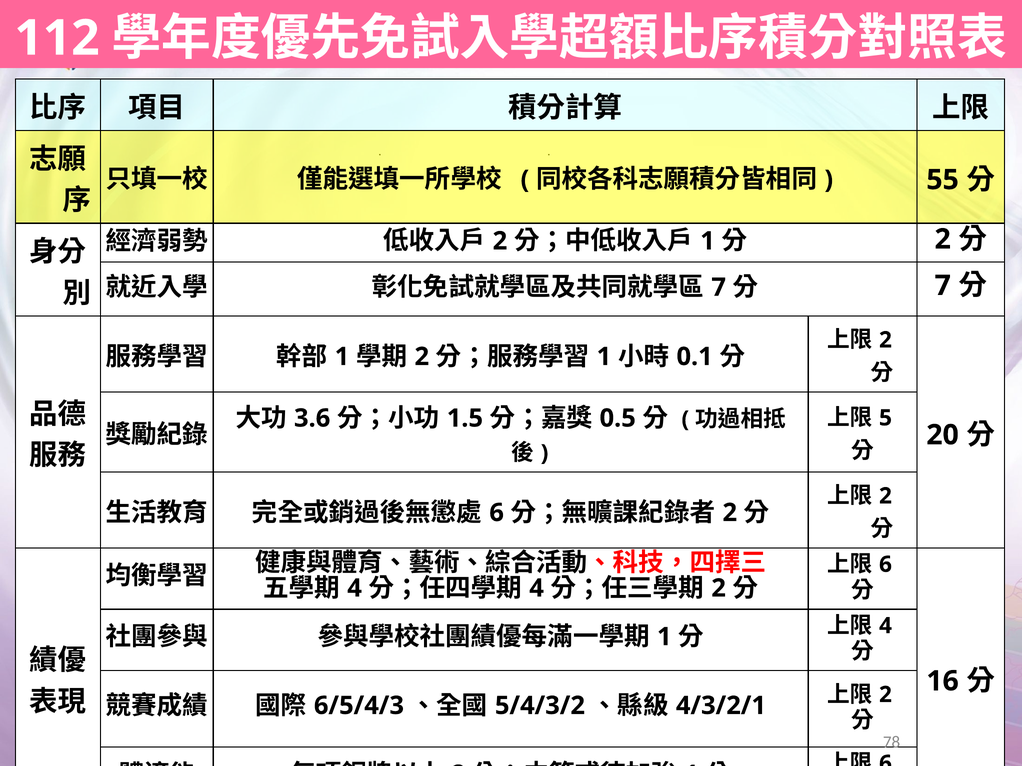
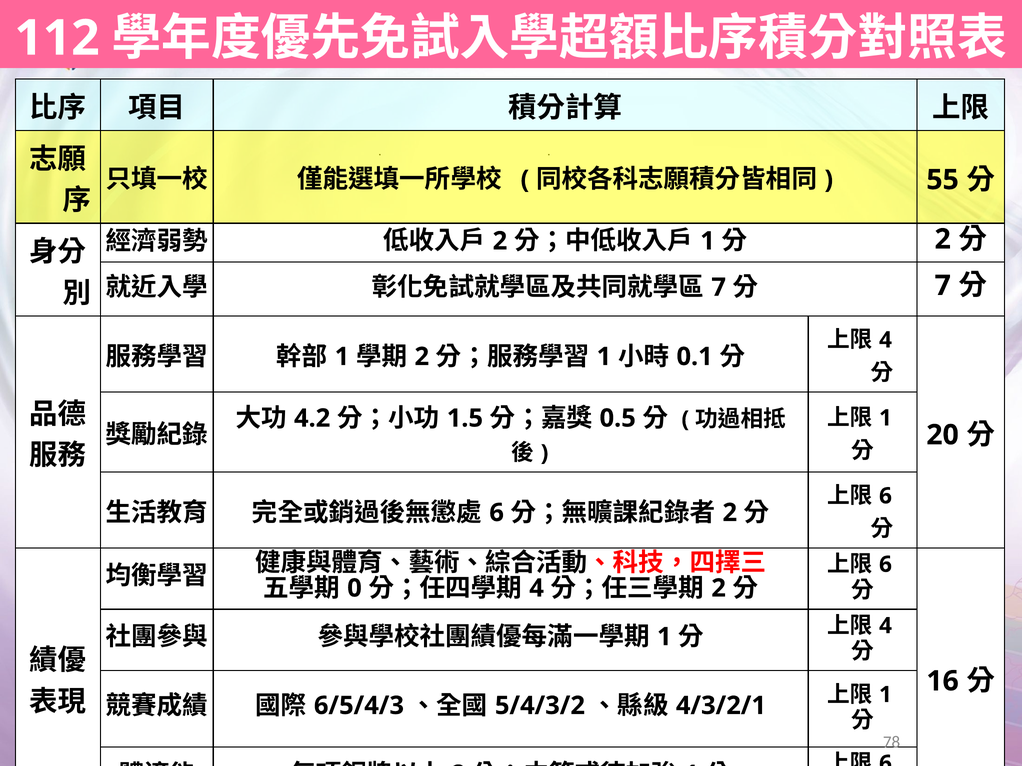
2: 2 -> 4 (885, 340)
3.6: 3.6 -> 4.2 (312, 418)
5: 5 -> 1 (885, 418)
2: 2 -> 6 (885, 496)
4: 4 -> 0 (355, 589)
2: 2 -> 1 (885, 695)
